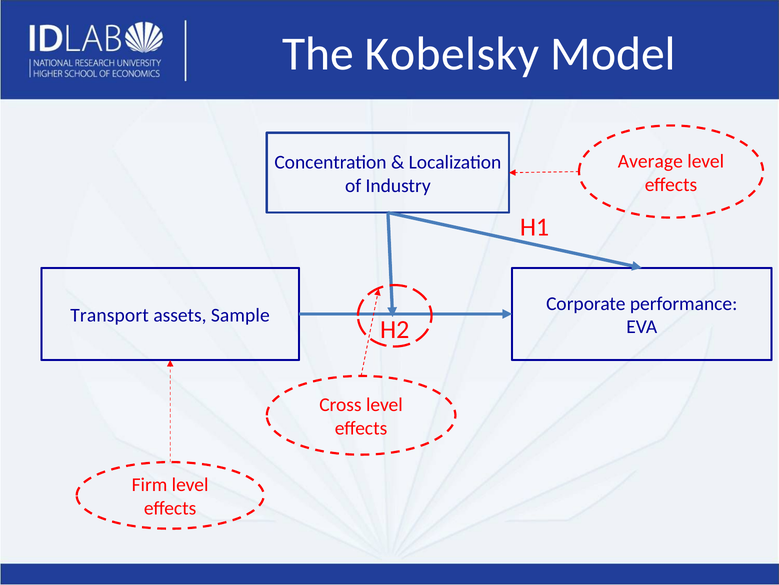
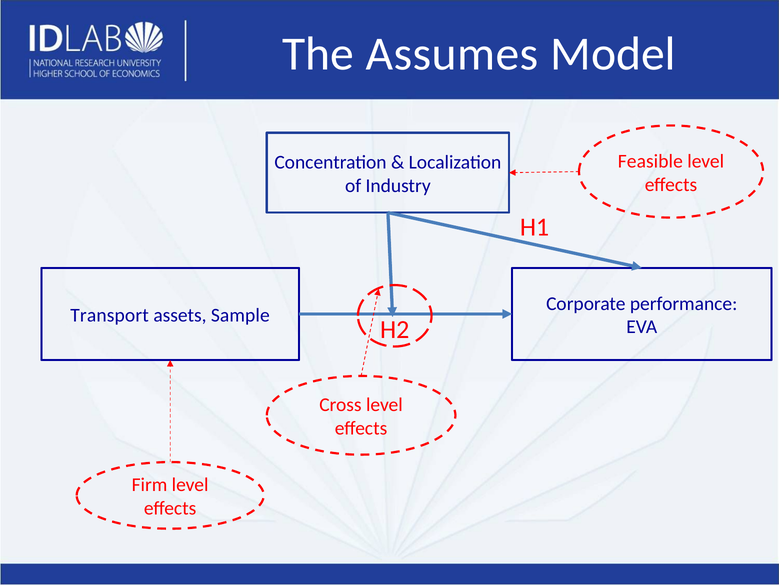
Kobelsky: Kobelsky -> Assumes (452, 54)
Average: Average -> Feasible (650, 161)
